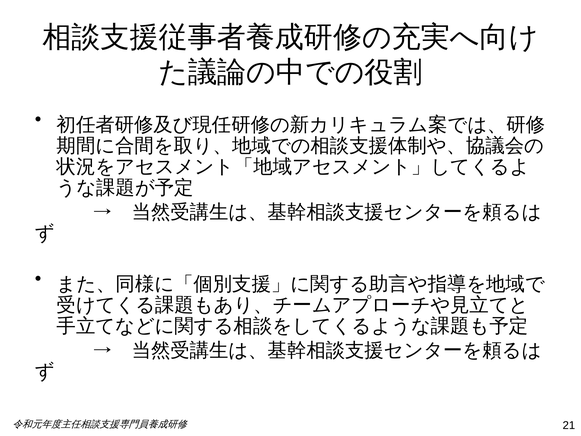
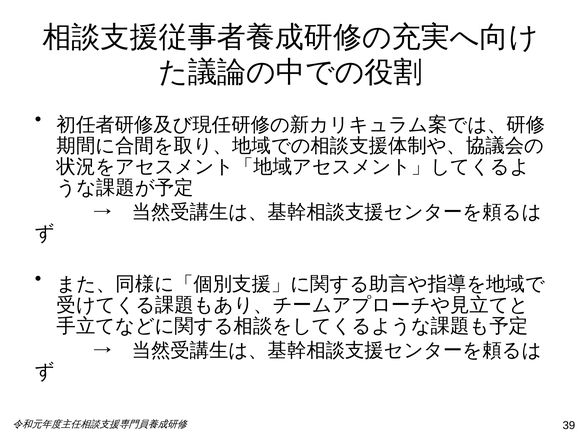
21: 21 -> 39 (569, 425)
